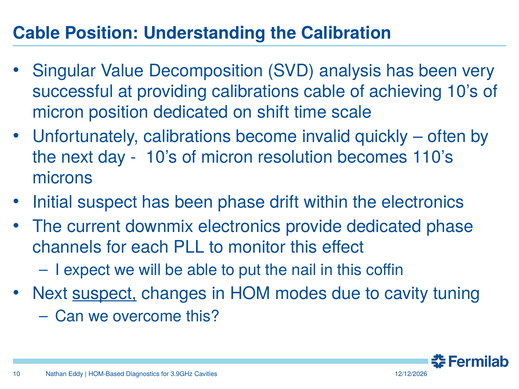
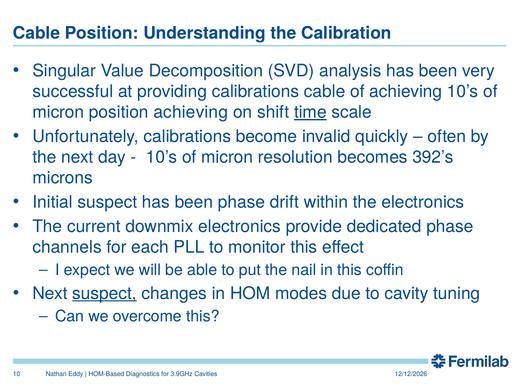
position dedicated: dedicated -> achieving (191, 112)
time underline: none -> present (310, 112)
110’s: 110’s -> 392’s (433, 157)
